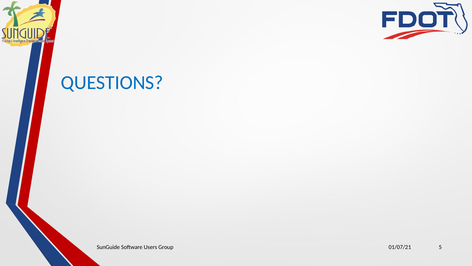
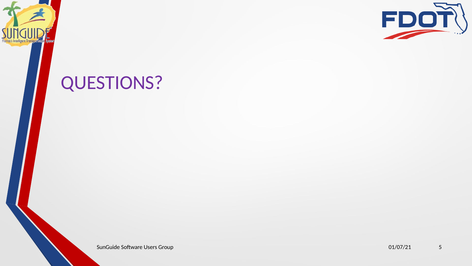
QUESTIONS colour: blue -> purple (112, 82)
